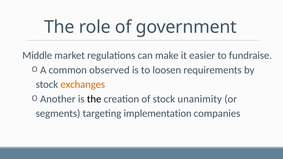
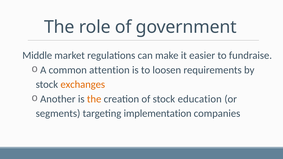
observed: observed -> attention (109, 70)
the colour: black -> orange (94, 99)
unanimity: unanimity -> education (200, 99)
